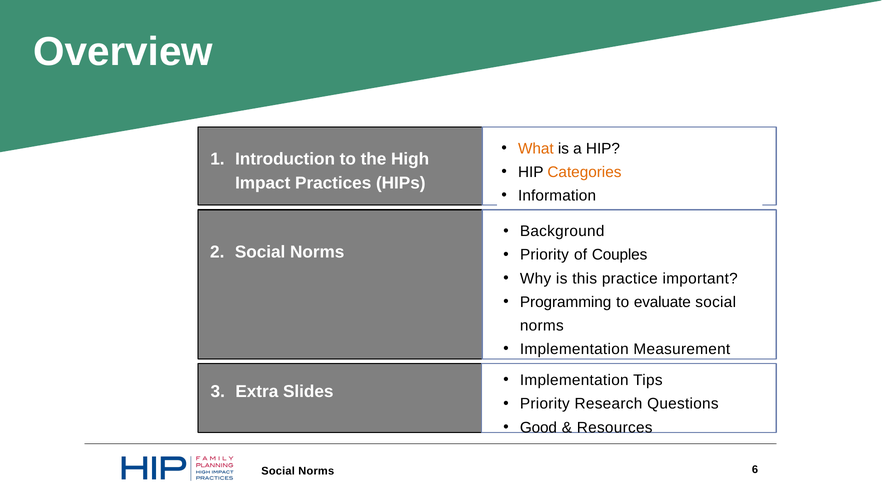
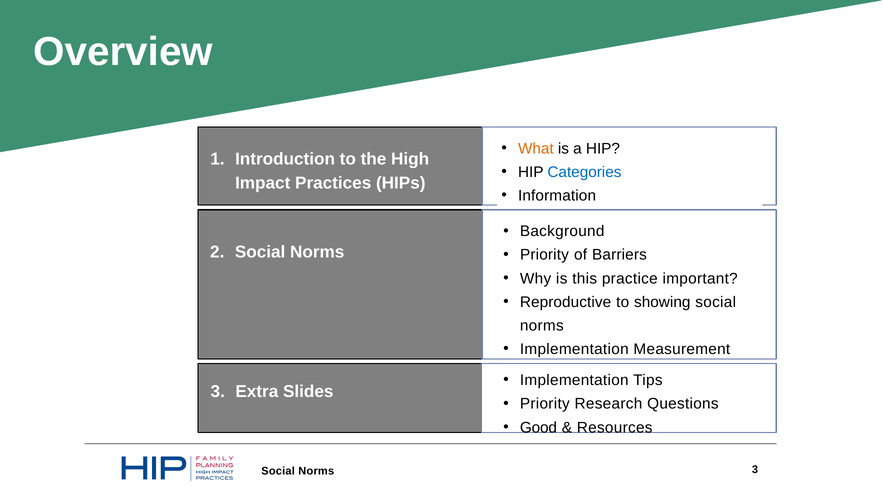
Categories colour: orange -> blue (584, 172)
Couples: Couples -> Barriers (619, 255)
Programming: Programming -> Reproductive (566, 302)
evaluate: evaluate -> showing (662, 302)
Norms 6: 6 -> 3 (755, 469)
